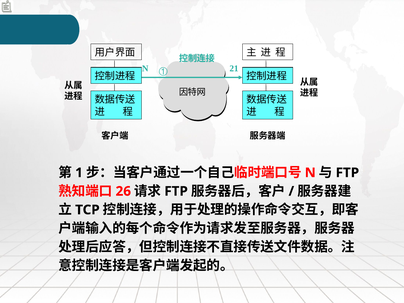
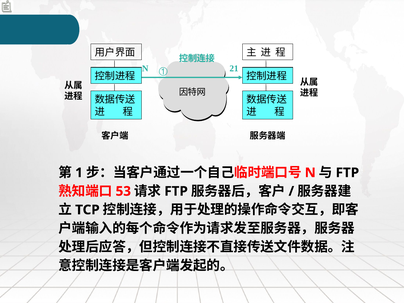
26: 26 -> 53 (123, 191)
